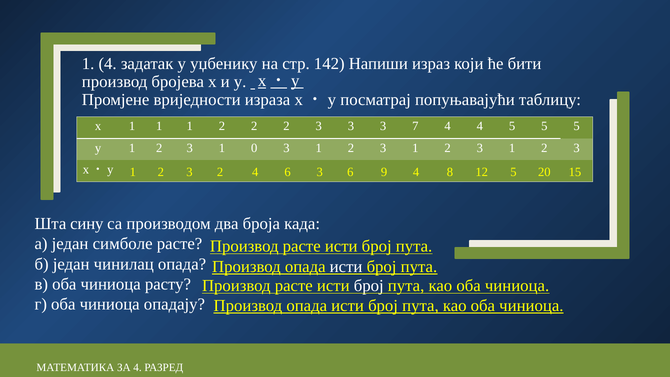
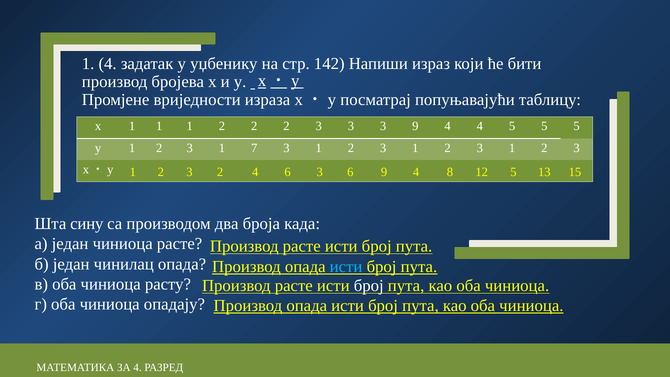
3 7: 7 -> 9 (415, 126)
0: 0 -> 7 (254, 148)
20: 20 -> 13 (544, 172)
један симболе: симболе -> чиниоца (123, 244)
исти colour: white -> light blue (346, 267)
